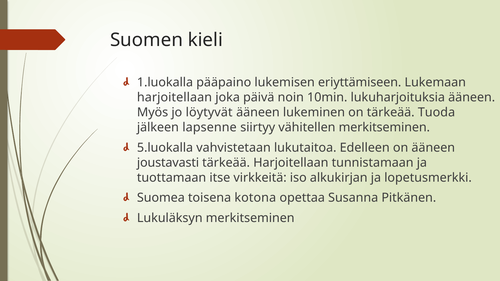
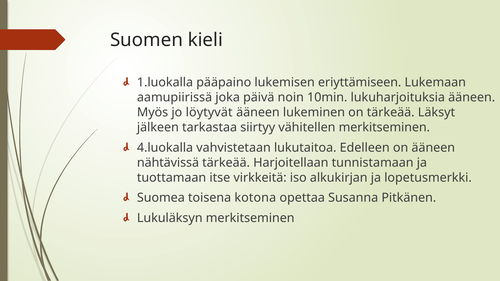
harjoitellaan: harjoitellaan -> aamupiirissä (175, 98)
Tuoda: Tuoda -> Läksyt (436, 113)
lapsenne: lapsenne -> tarkastaa (210, 128)
5.luokalla: 5.luokalla -> 4.luokalla (165, 148)
joustavasti: joustavasti -> nähtävissä (168, 163)
